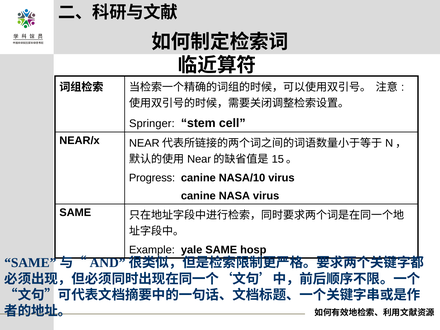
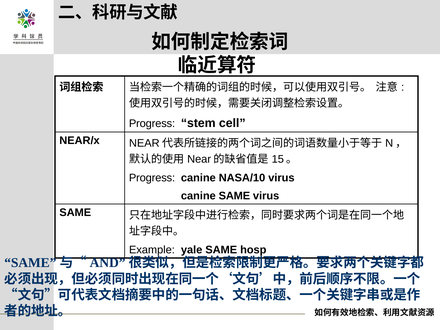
Springer: Springer -> Progress (152, 124)
canine NASA: NASA -> SAME (234, 196)
